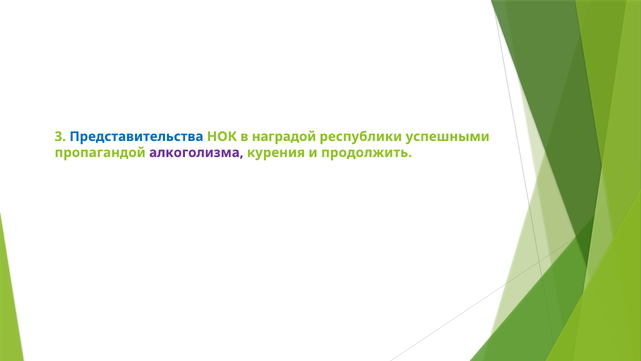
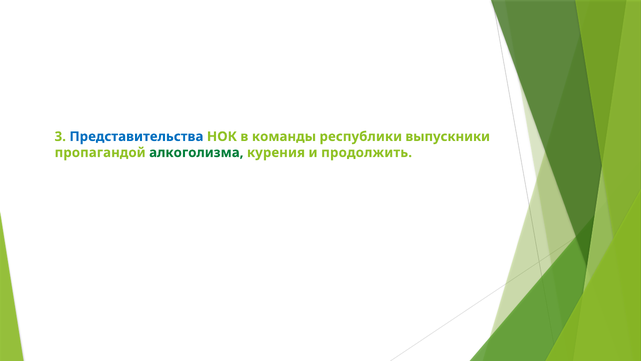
наградой: наградой -> команды (284, 136)
успешными: успешными -> выпускники (448, 136)
алкоголизма colour: purple -> green (196, 152)
